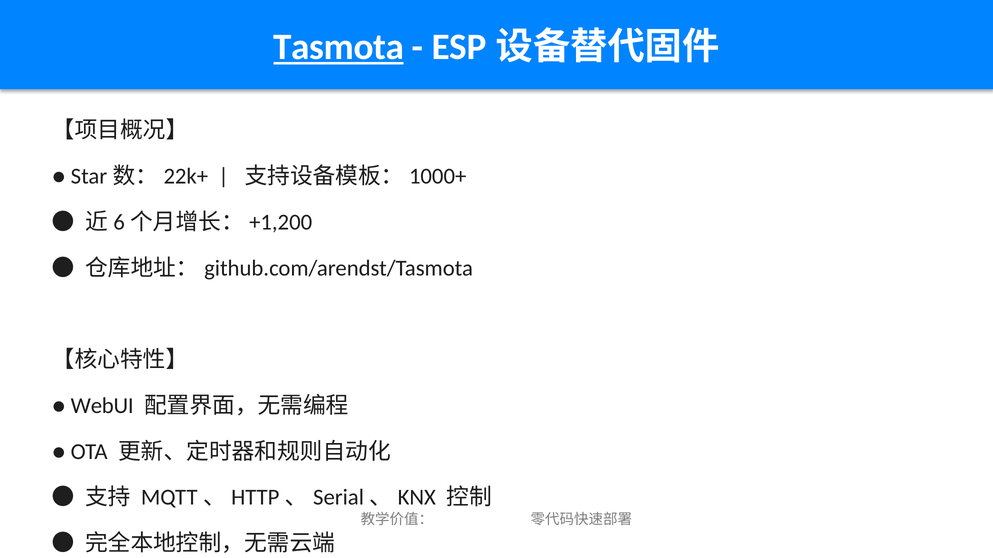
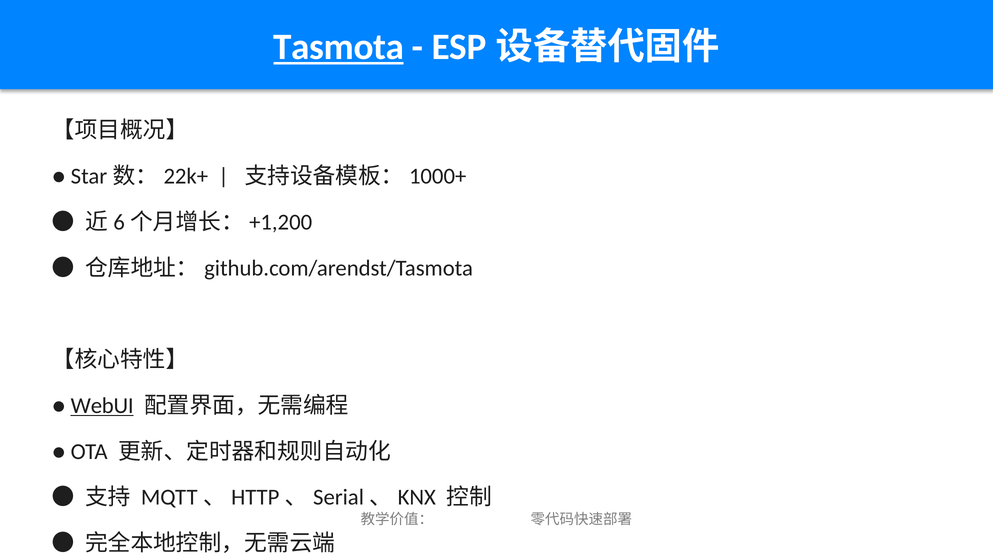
WebUI underline: none -> present (102, 406)
